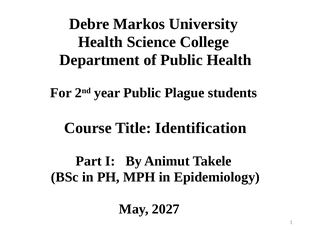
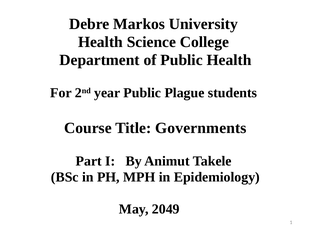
Identification: Identification -> Governments (201, 128)
2027: 2027 -> 2049 (166, 209)
